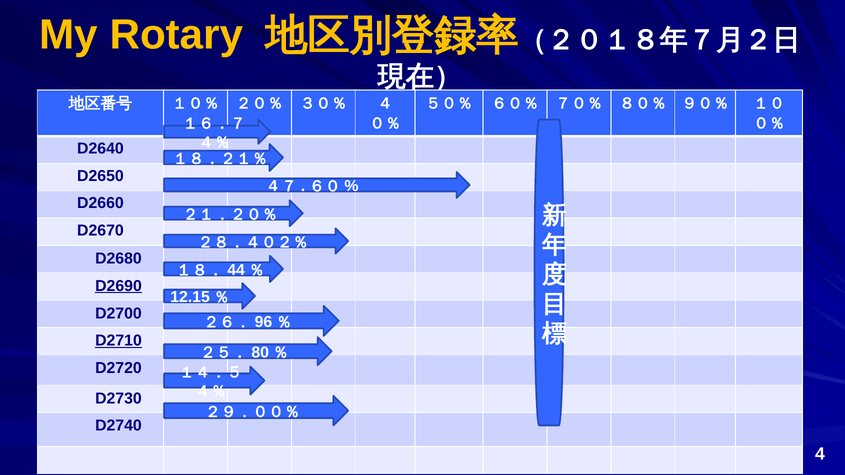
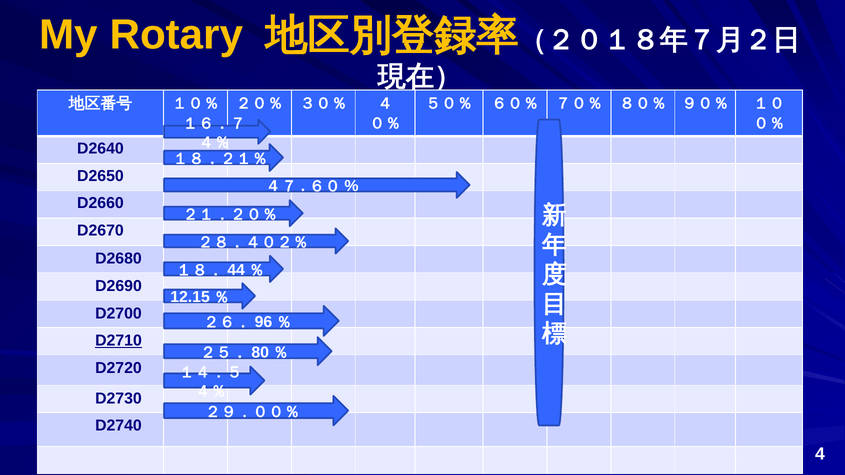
D2690 underline: present -> none (118, 286)
